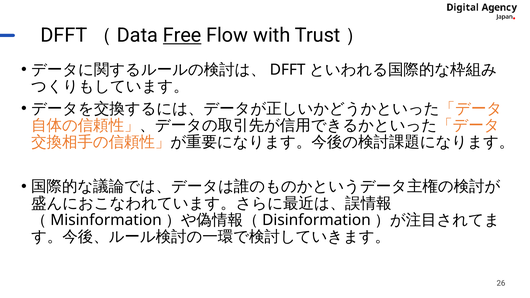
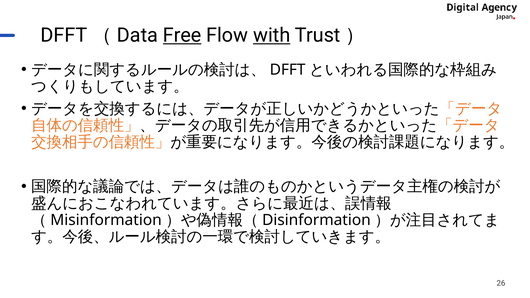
with underline: none -> present (272, 35)
